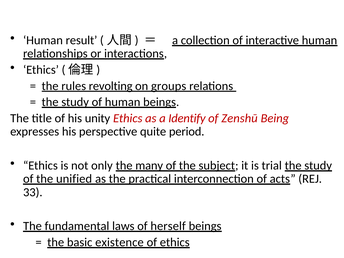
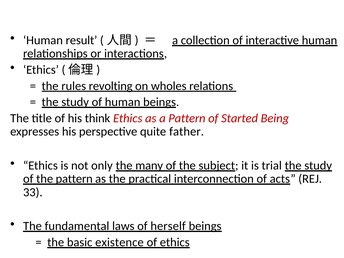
groups: groups -> wholes (169, 86)
unity: unity -> think (97, 118)
a Identify: Identify -> Pattern (187, 118)
Zenshū: Zenshū -> Started (240, 118)
period: period -> father (187, 132)
the unified: unified -> pattern (74, 179)
